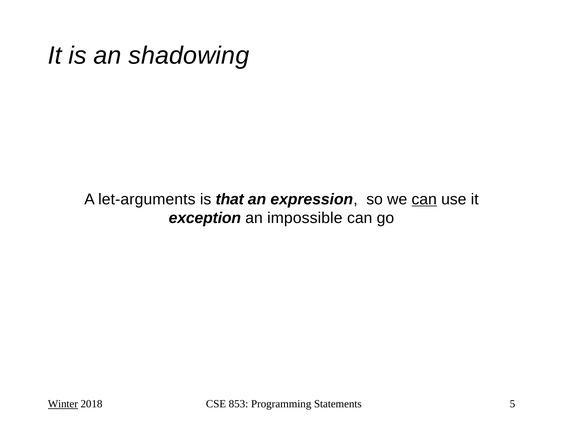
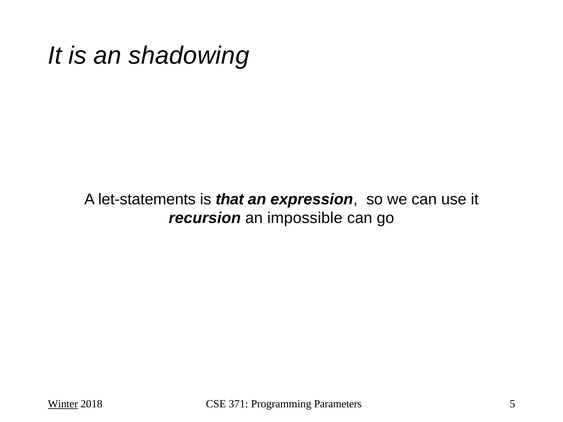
let-arguments: let-arguments -> let-statements (147, 199)
can underline: present -> none (424, 199)
exception: exception -> recursion (205, 218)
853: 853 -> 371 (238, 404)
Statements: Statements -> Parameters (338, 404)
